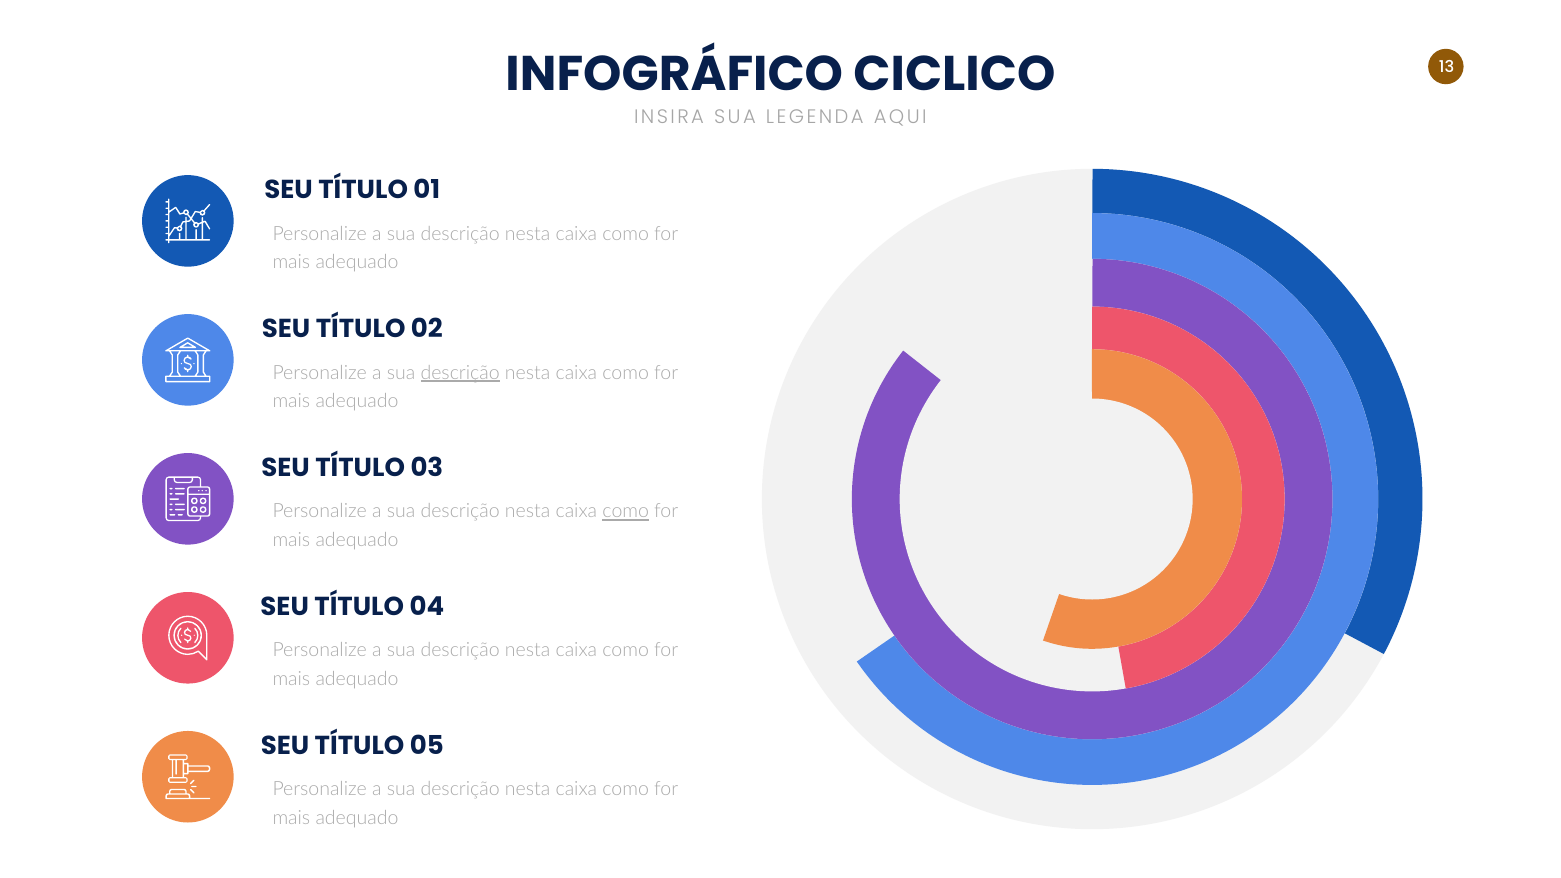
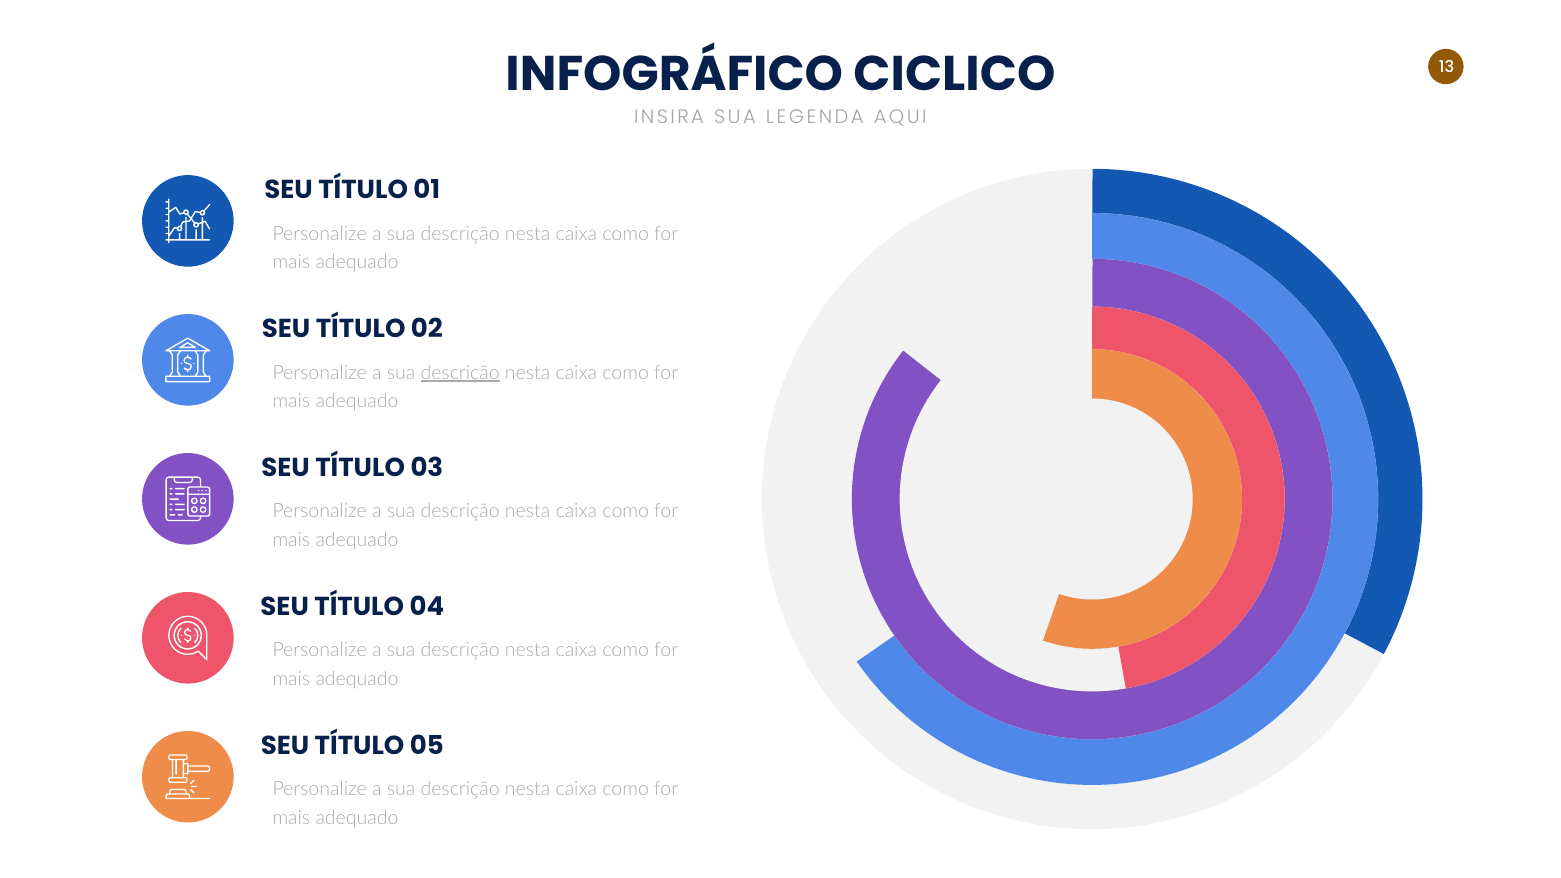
como underline: present -> none (626, 512)
